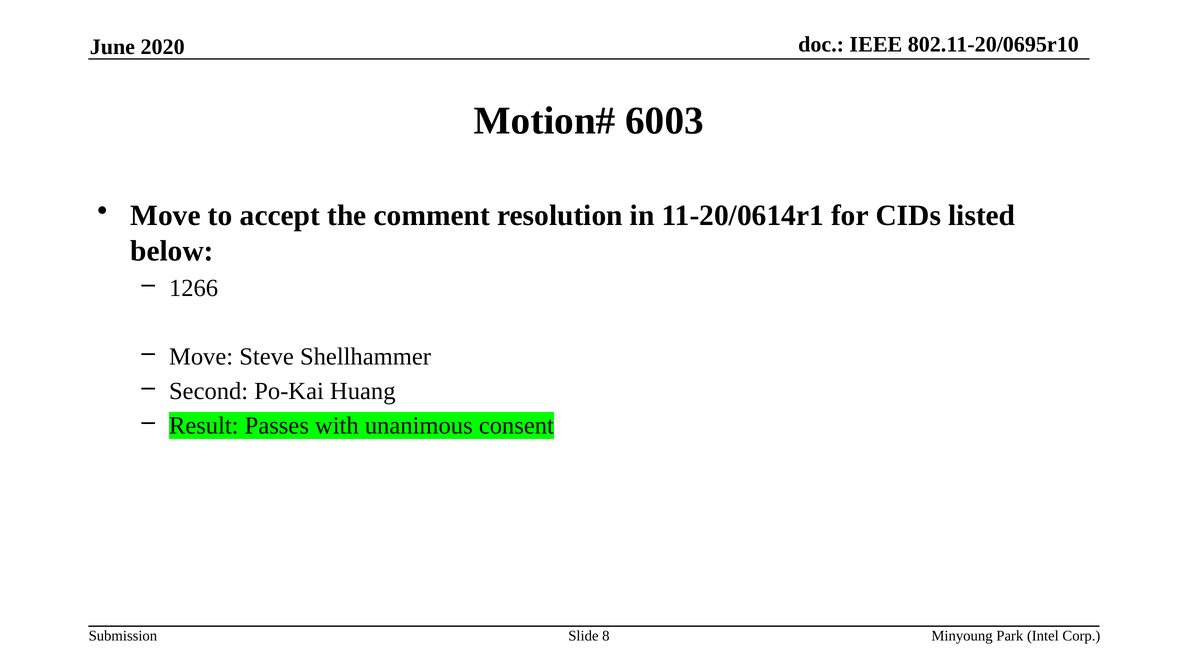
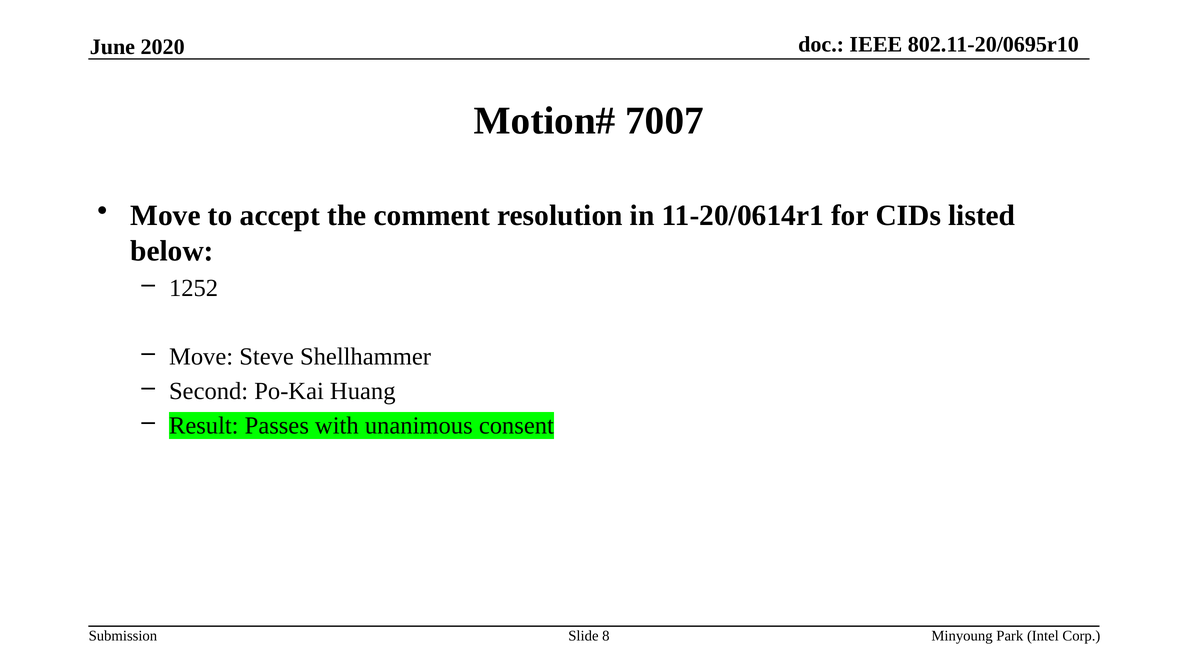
6003: 6003 -> 7007 (665, 121)
1266: 1266 -> 1252 (194, 288)
